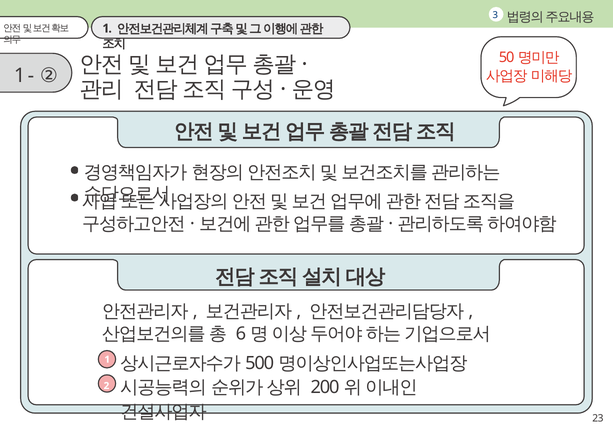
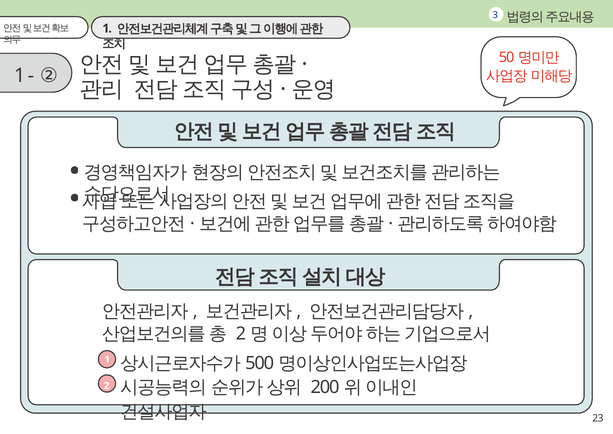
6: 6 -> 2 (241, 333)
